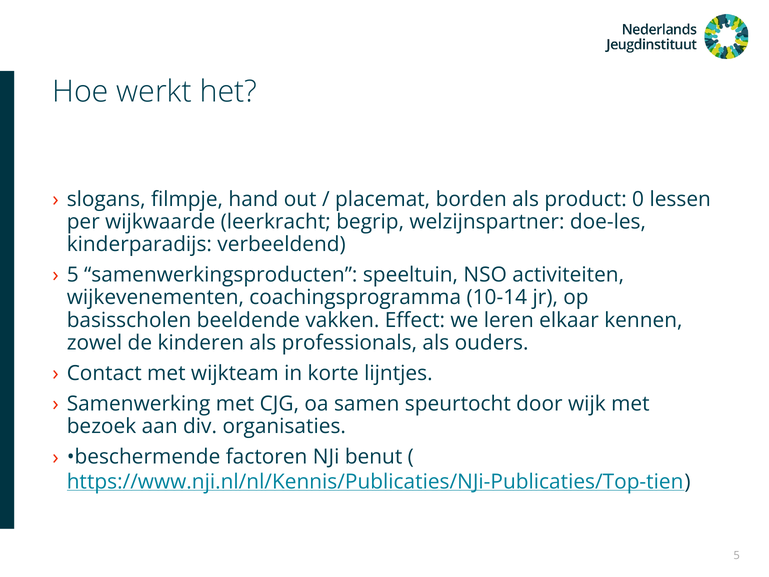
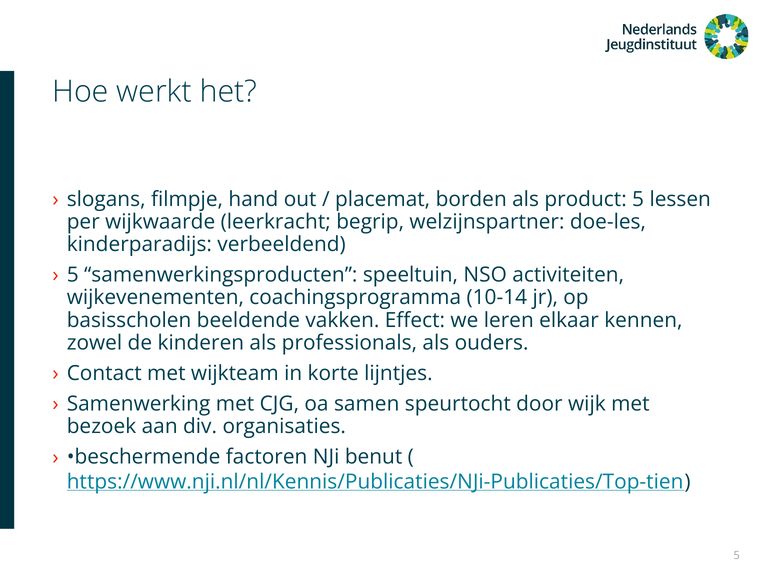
product 0: 0 -> 5 (638, 199)
